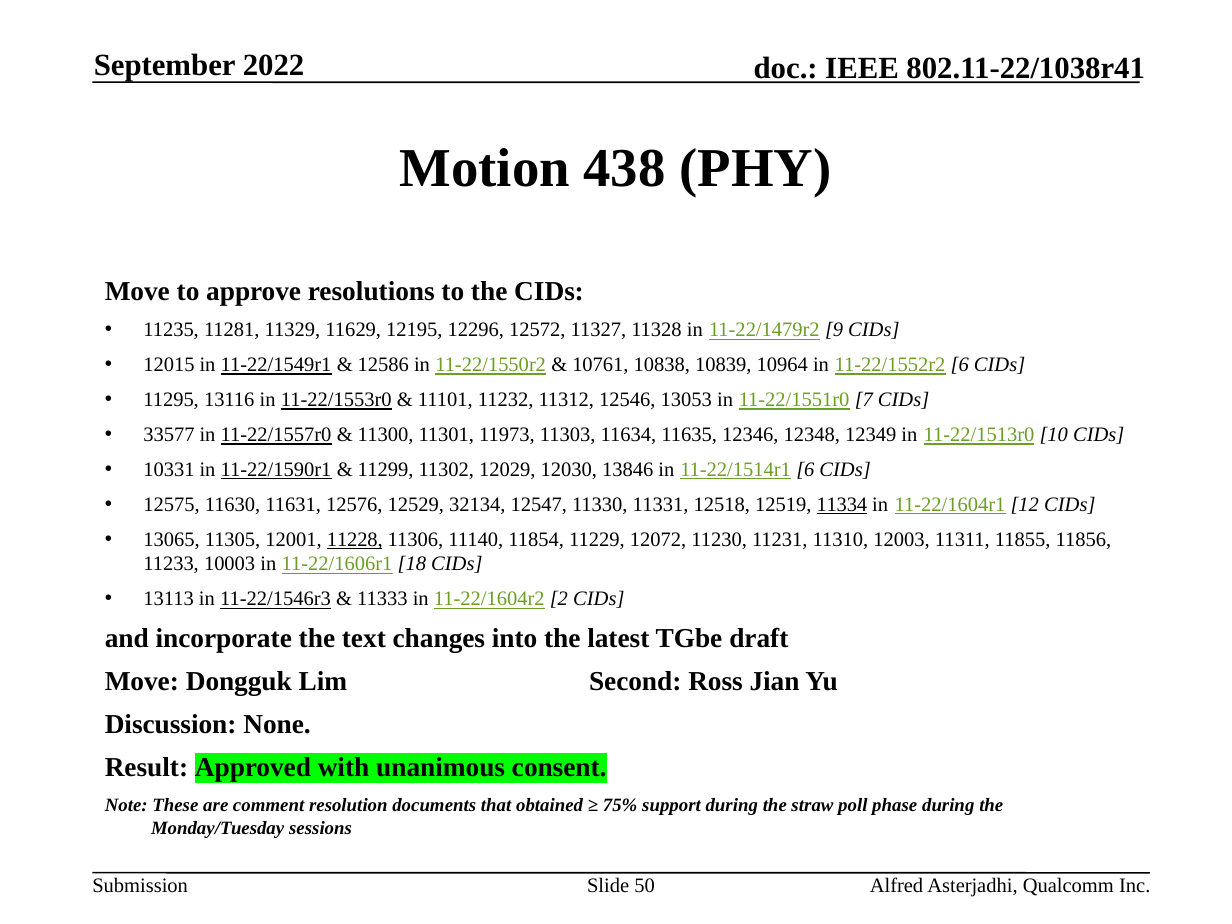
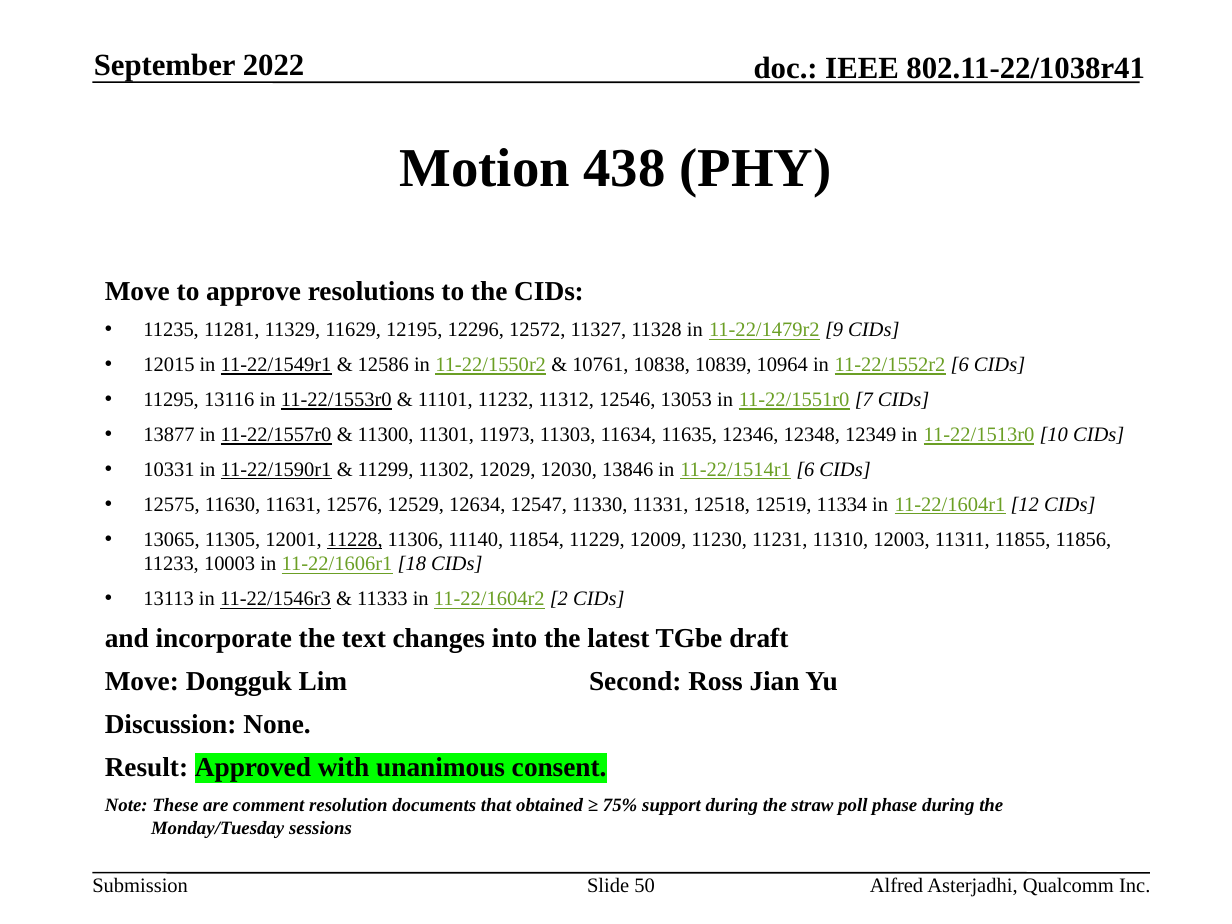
33577: 33577 -> 13877 (169, 435)
32134: 32134 -> 12634 (477, 505)
11334 underline: present -> none (842, 505)
12072: 12072 -> 12009 (658, 540)
